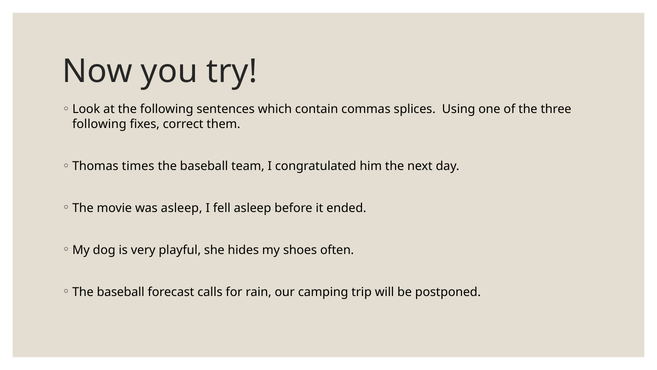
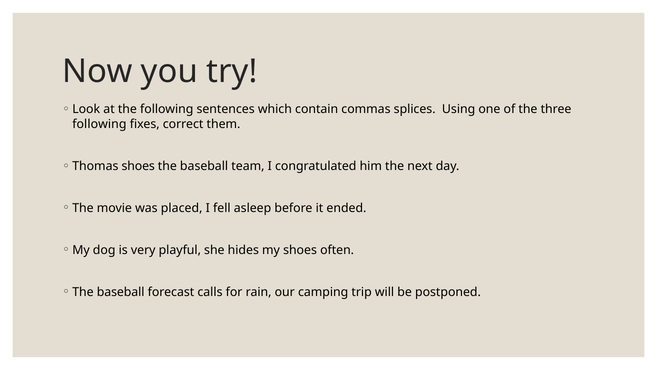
Thomas times: times -> shoes (138, 166)
was asleep: asleep -> placed (182, 208)
